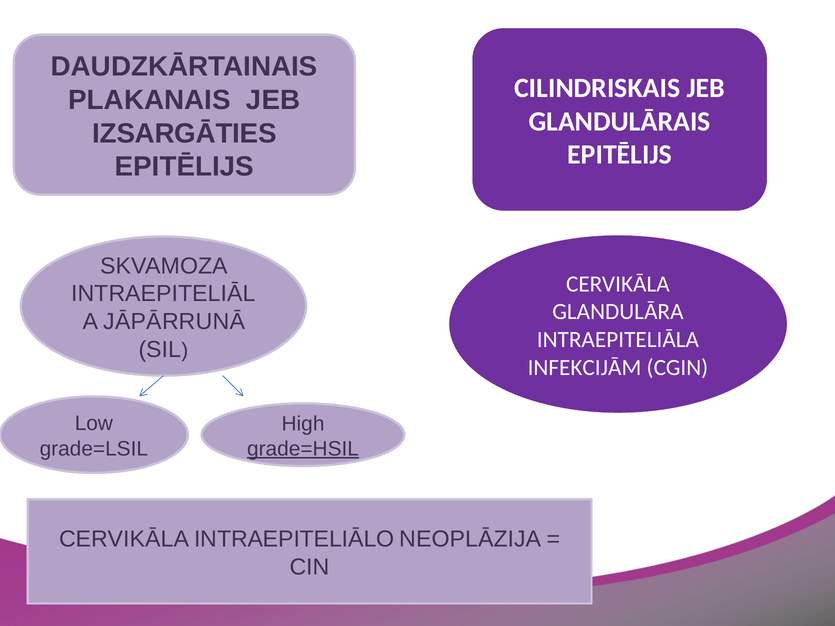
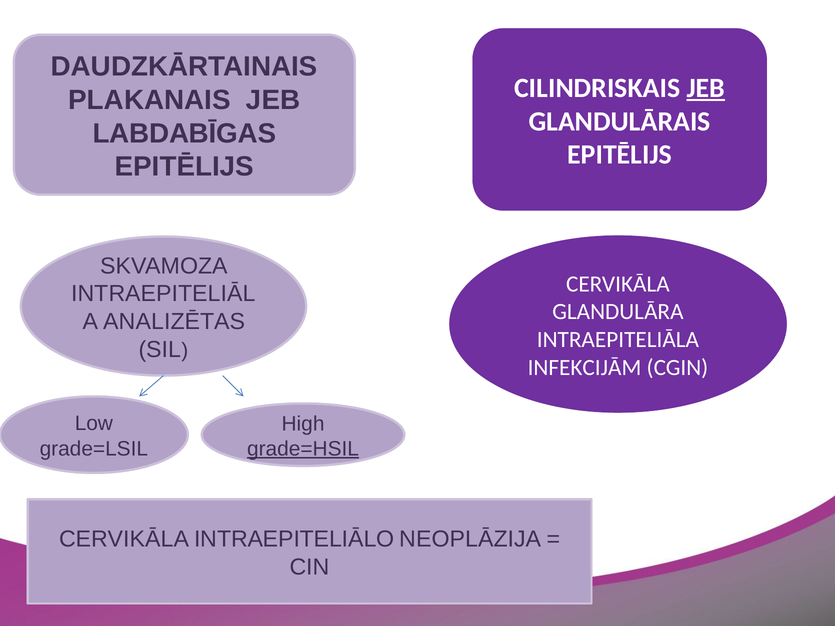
JEB underline: none -> present (706, 88)
IZSARGĀTIES: IZSARGĀTIES -> LABDABĪGAS (184, 133)
JĀPĀRRUNĀ: JĀPĀRRUNĀ -> ANALIZĒTAS (174, 322)
